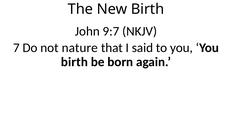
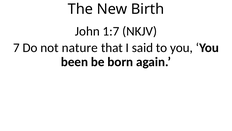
9:7: 9:7 -> 1:7 (111, 31)
birth: birth -> been (74, 62)
